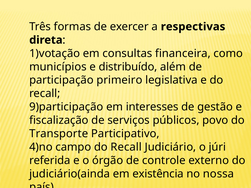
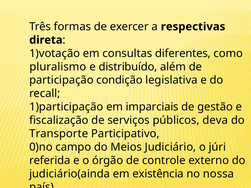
financeira: financeira -> diferentes (183, 53)
municípios: municípios -> pluralismo (58, 67)
primeiro: primeiro -> condição (120, 80)
9)participação: 9)participação -> 1)participação (66, 107)
interesses: interesses -> imparciais (152, 107)
povo: povo -> deva (215, 120)
4)no: 4)no -> 0)no (41, 147)
campo do Recall: Recall -> Meios (126, 147)
